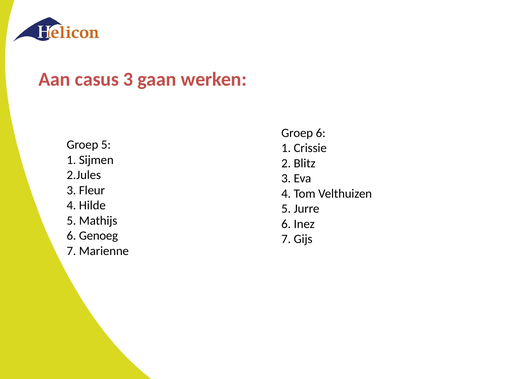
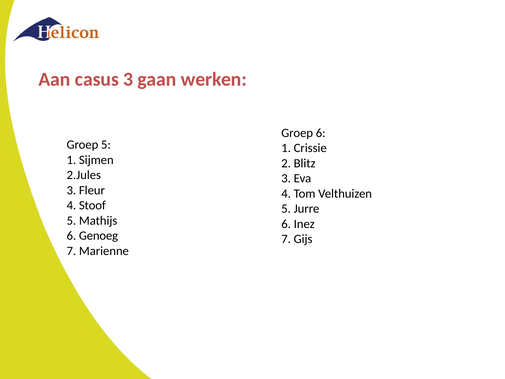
Hilde: Hilde -> Stoof (92, 205)
